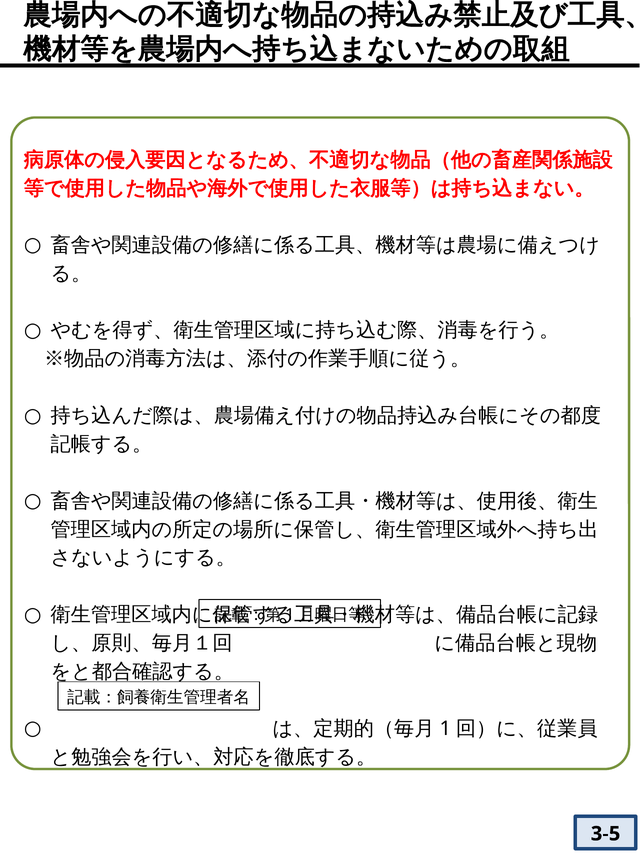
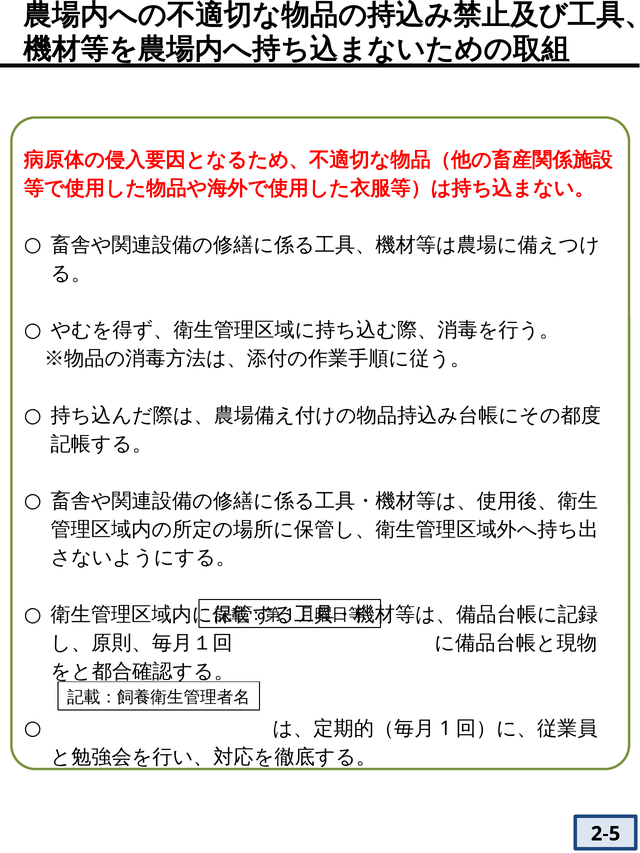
3-5: 3-5 -> 2-5 (606, 834)
